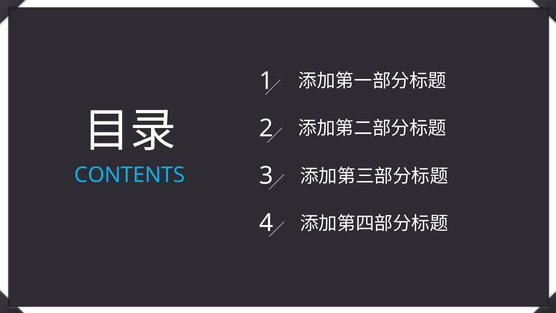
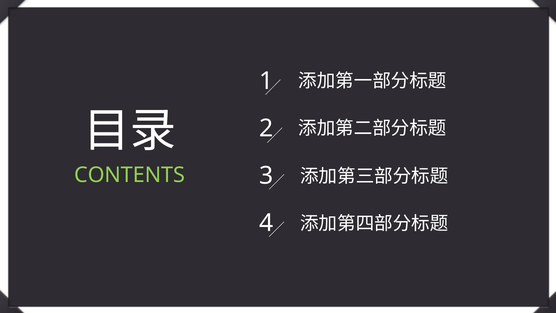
CONTENTS colour: light blue -> light green (130, 175)
